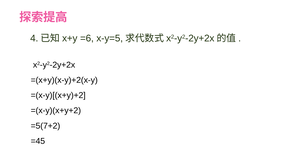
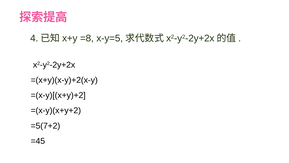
=6: =6 -> =8 (87, 38)
